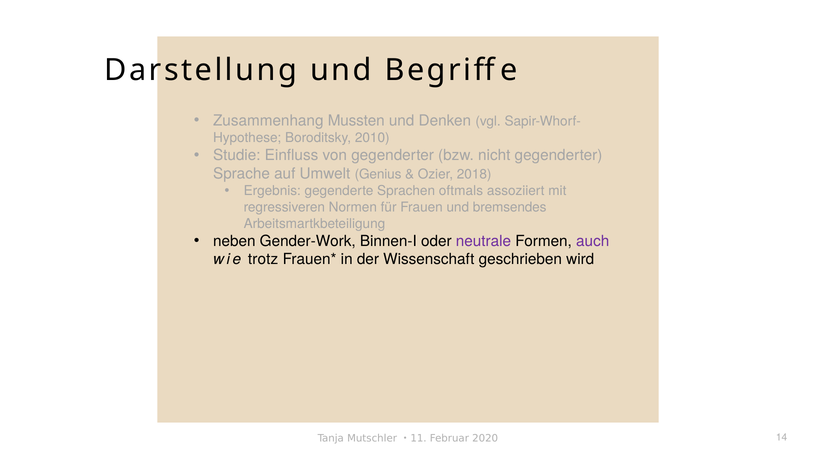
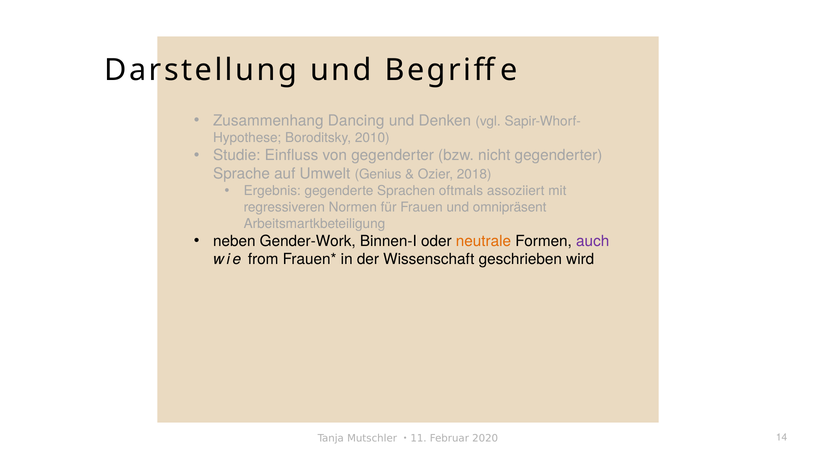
Mussten: Mussten -> Dancing (356, 121)
bremsendes: bremsendes -> omnipräsent (510, 207)
neutrale colour: purple -> orange (483, 241)
trotz: trotz -> from (263, 259)
